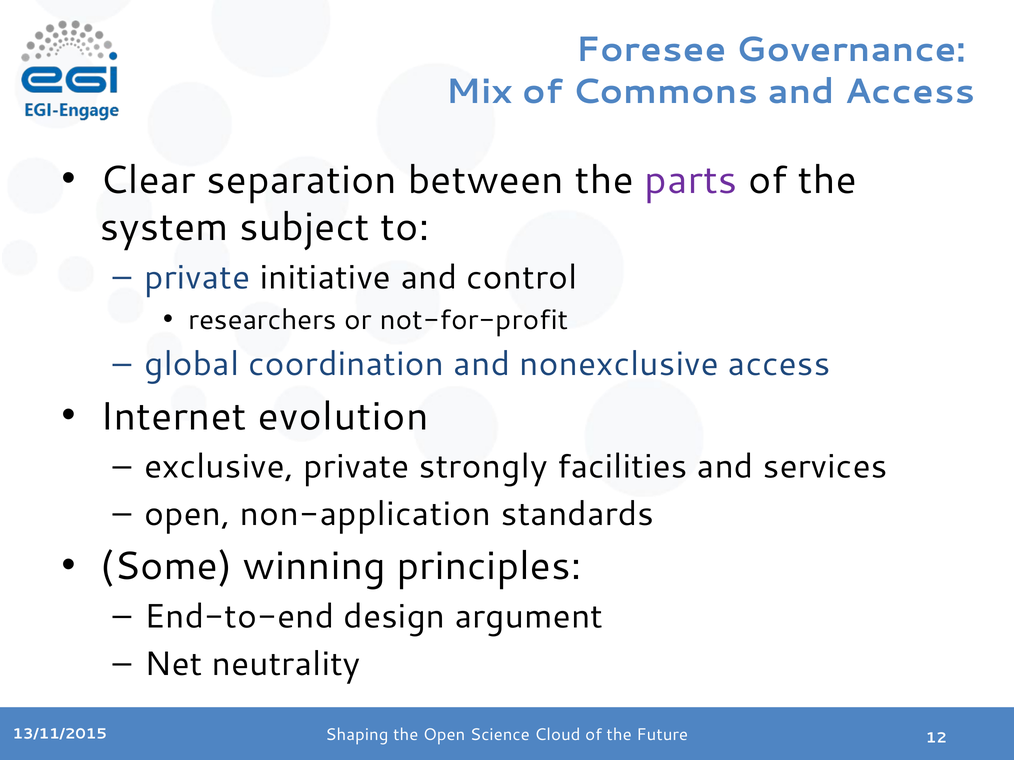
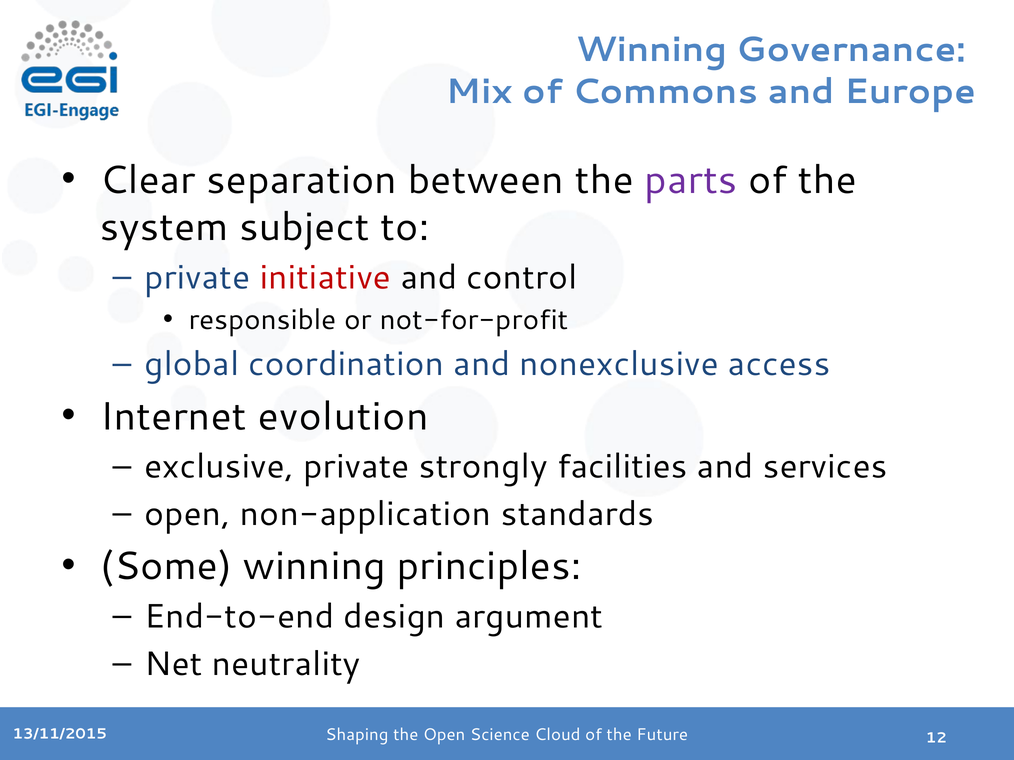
Foresee: Foresee -> Winning (651, 50)
and Access: Access -> Europe (910, 92)
initiative colour: black -> red (325, 278)
researchers: researchers -> responsible (263, 320)
